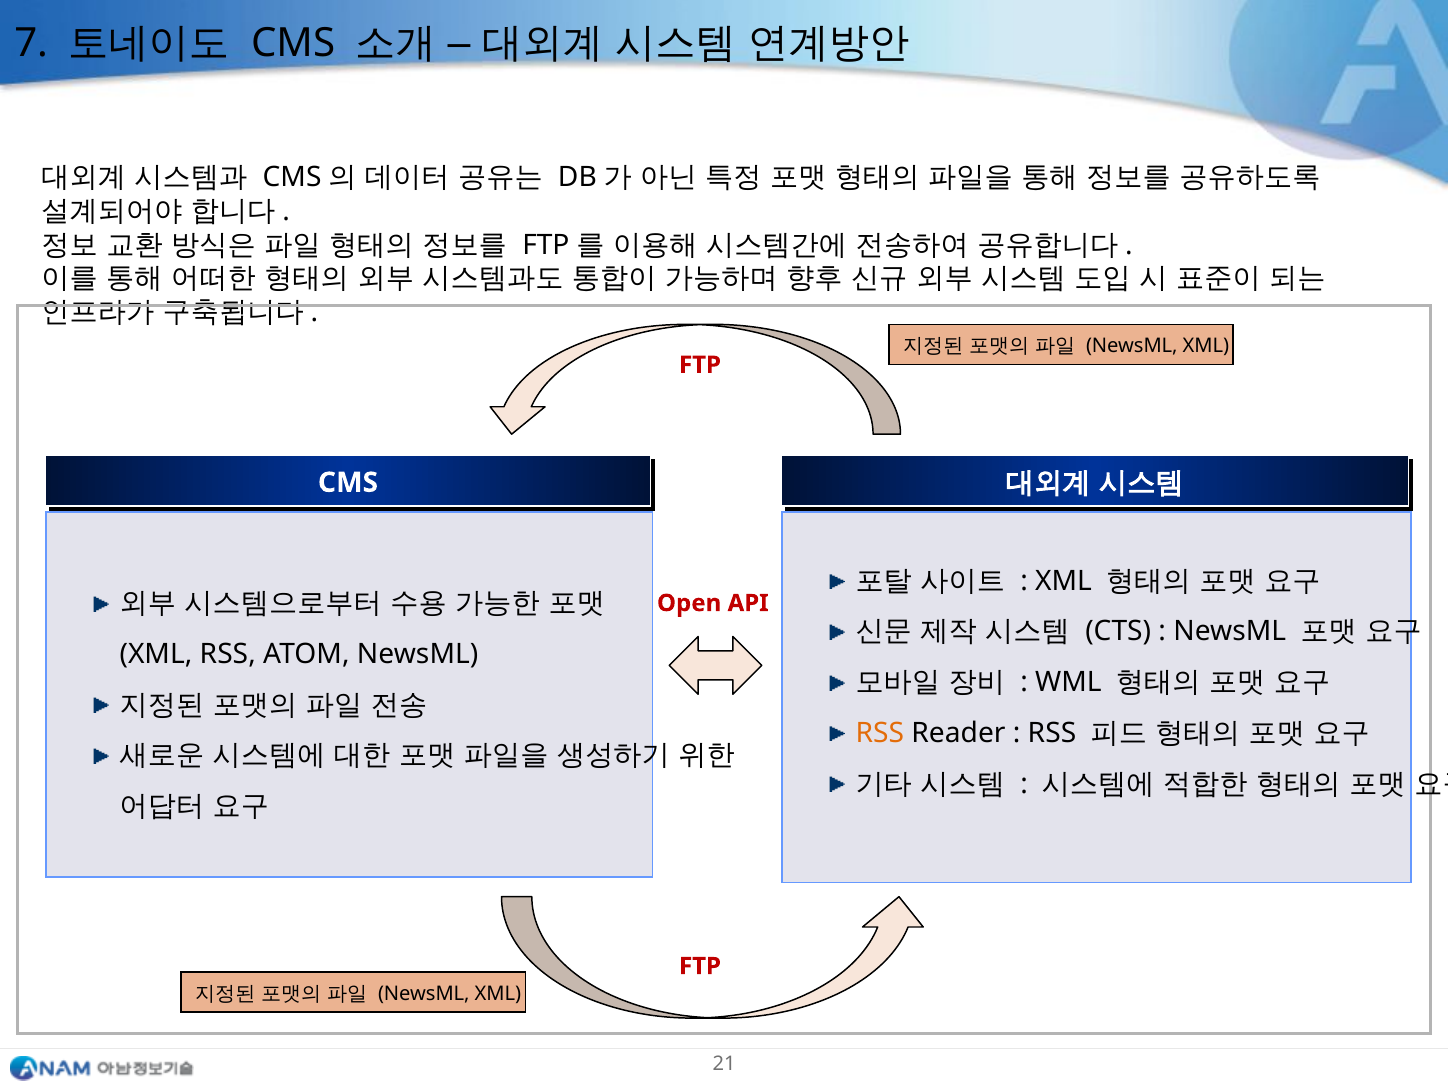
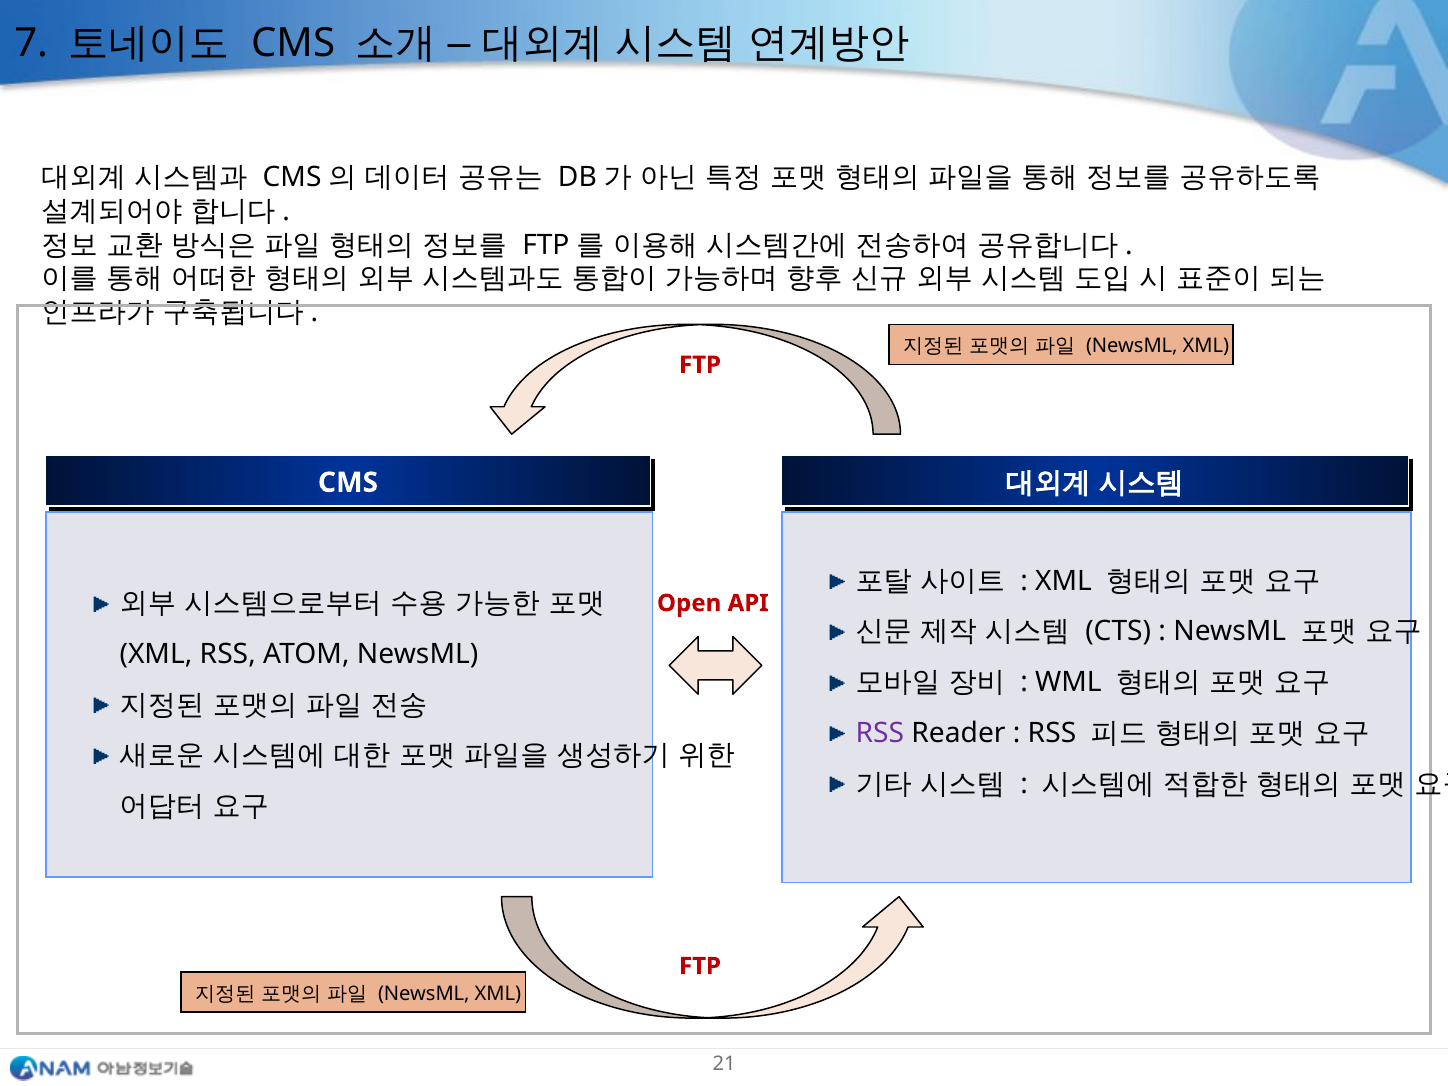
RSS colour: orange -> purple (880, 733)
